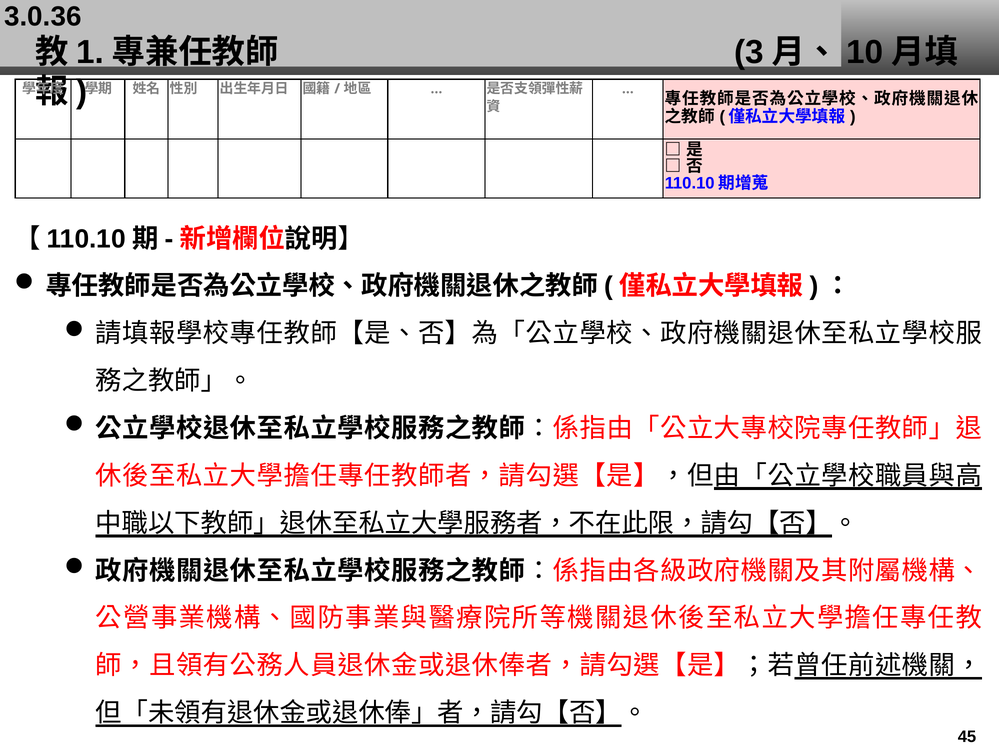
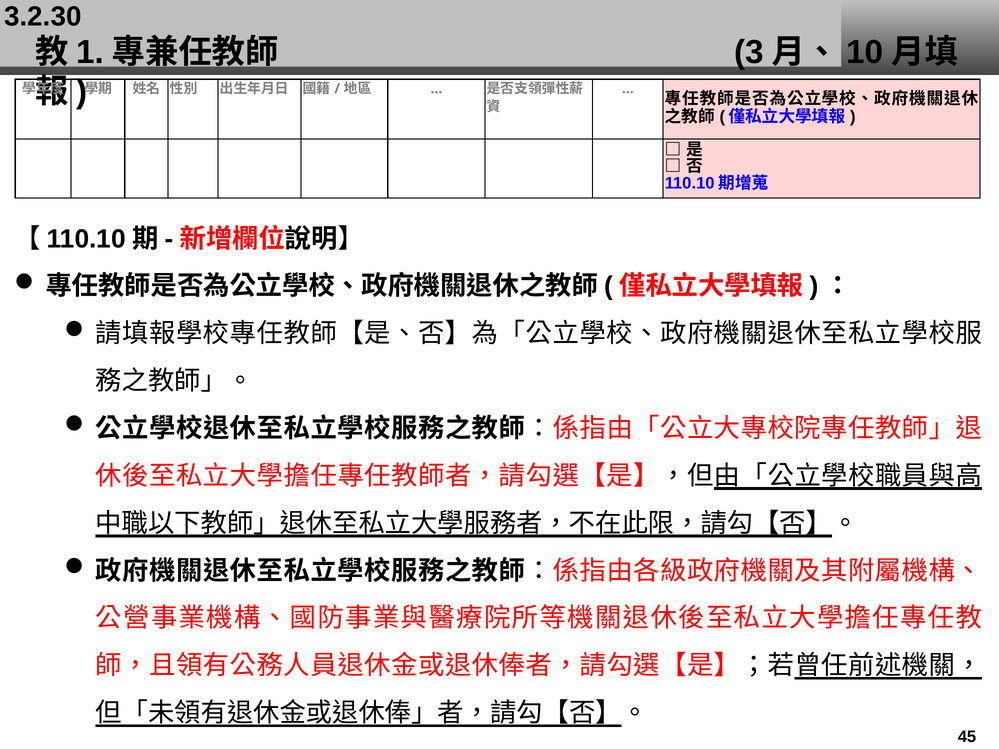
3.0.36: 3.0.36 -> 3.2.30 (43, 17)
